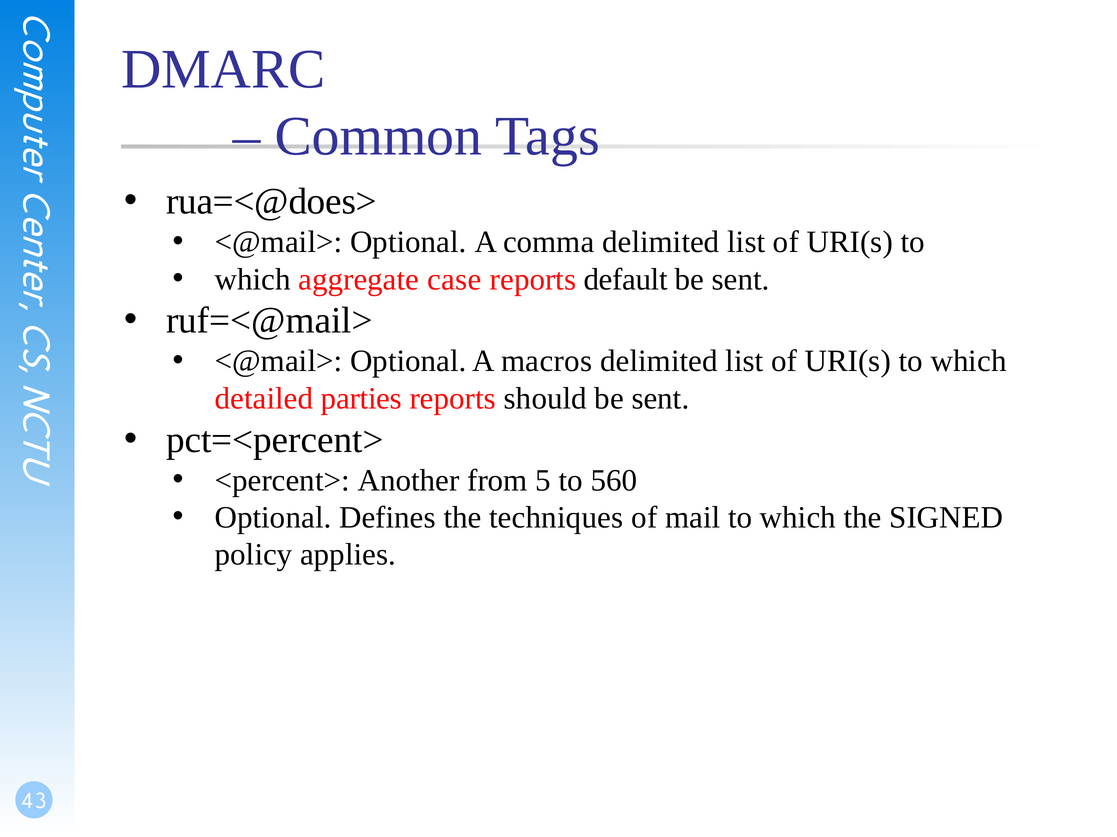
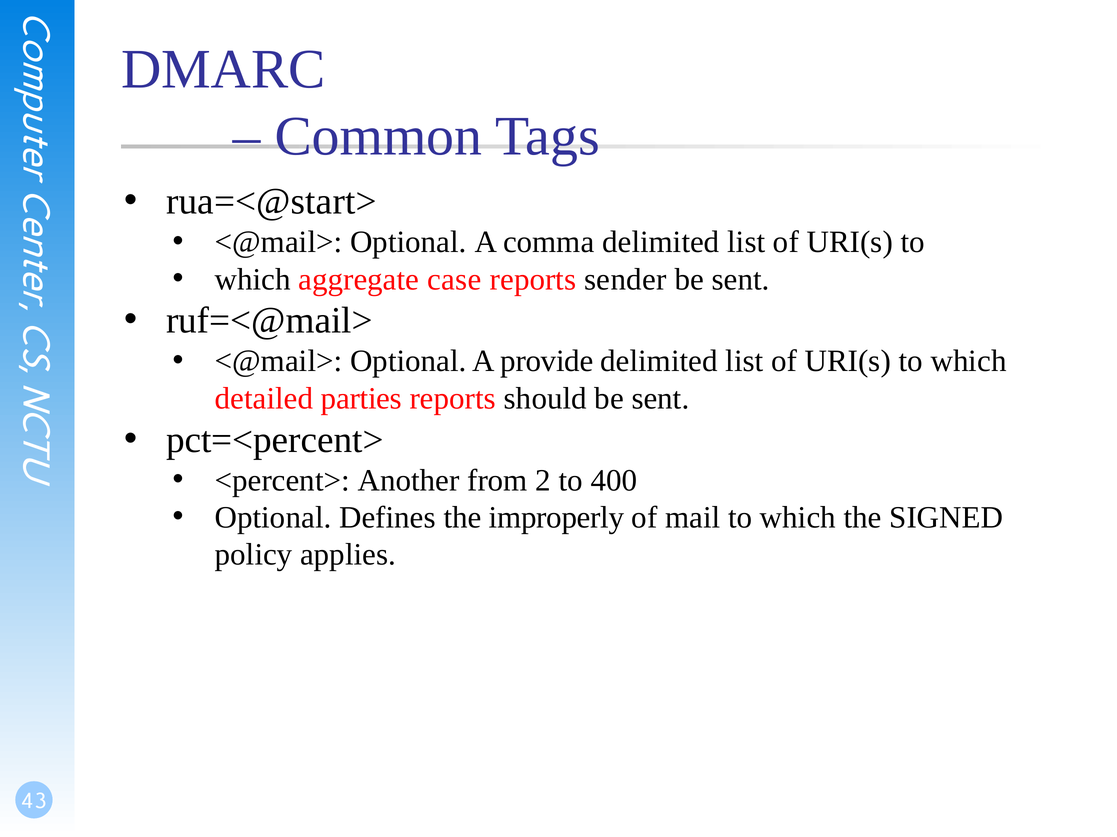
rua=<@does>: rua=<@does> -> rua=<@start> (271, 202)
default: default -> sender (625, 280)
macros: macros -> provide (547, 362)
5: 5 -> 2 (543, 481)
560: 560 -> 400 (614, 481)
techniques: techniques -> improperly (557, 518)
